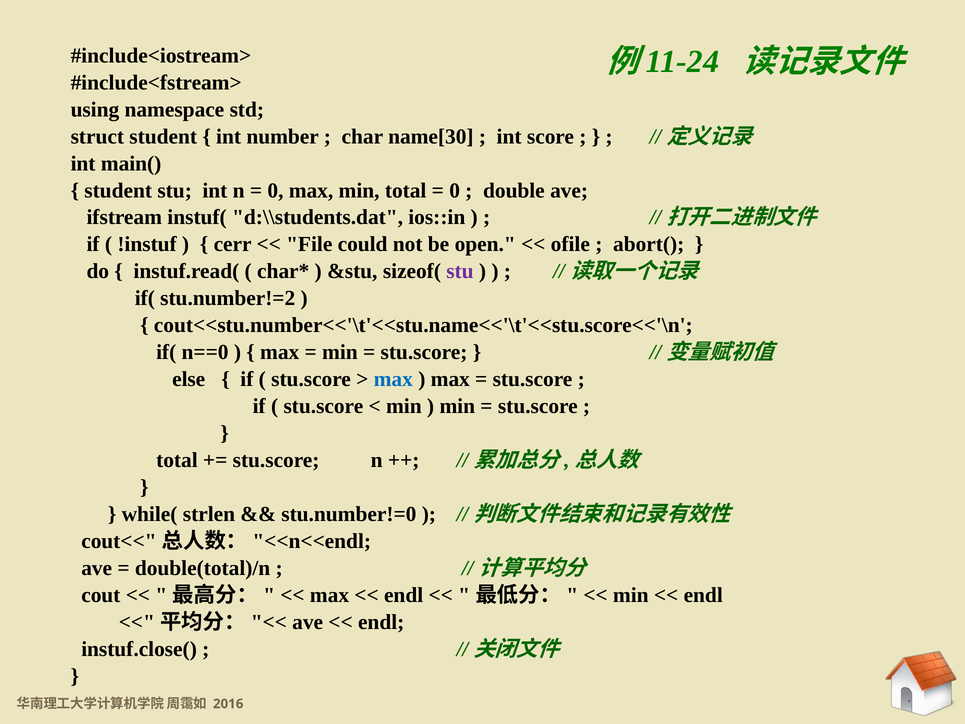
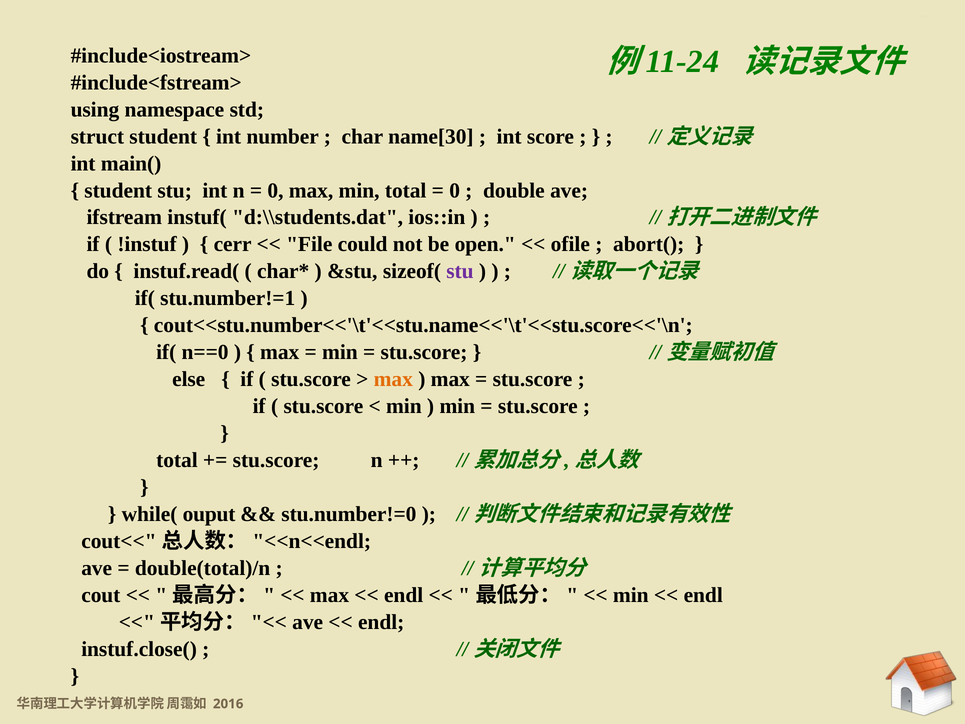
stu.number!=2: stu.number!=2 -> stu.number!=1 (228, 298)
max colour: blue -> orange (393, 379)
strlen: strlen -> ouput (209, 514)
